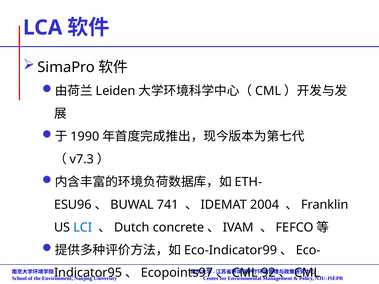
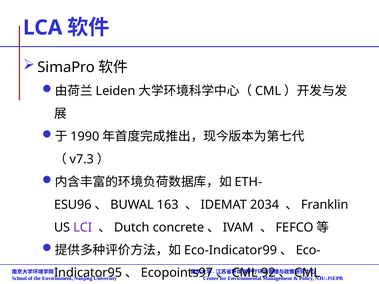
741: 741 -> 163 (168, 205)
2004: 2004 -> 2034 (265, 205)
LCI colour: blue -> purple (83, 228)
